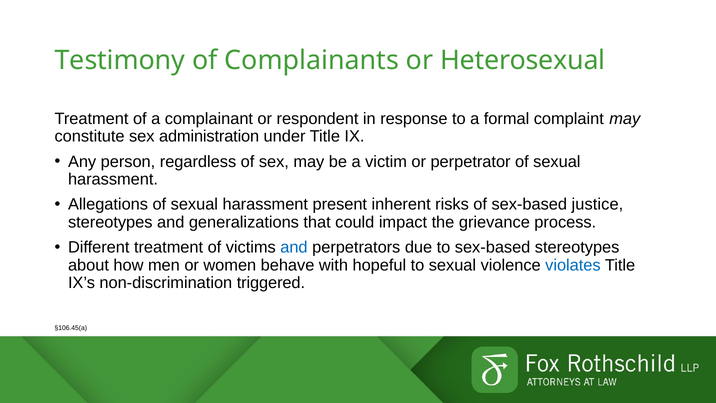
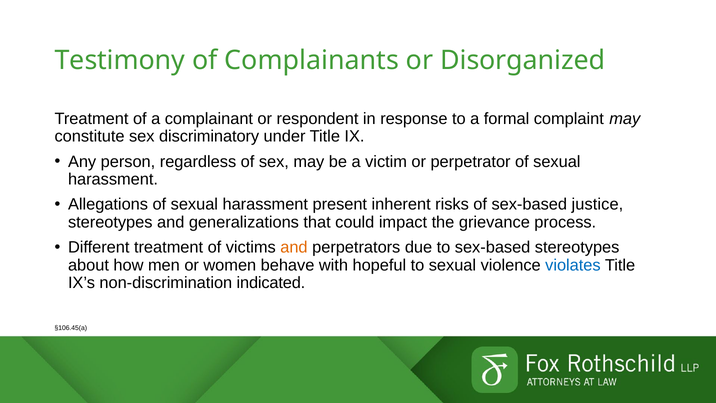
Heterosexual: Heterosexual -> Disorganized (523, 60)
administration: administration -> discriminatory (209, 136)
and colour: blue -> orange (294, 247)
triggered: triggered -> indicated (271, 283)
